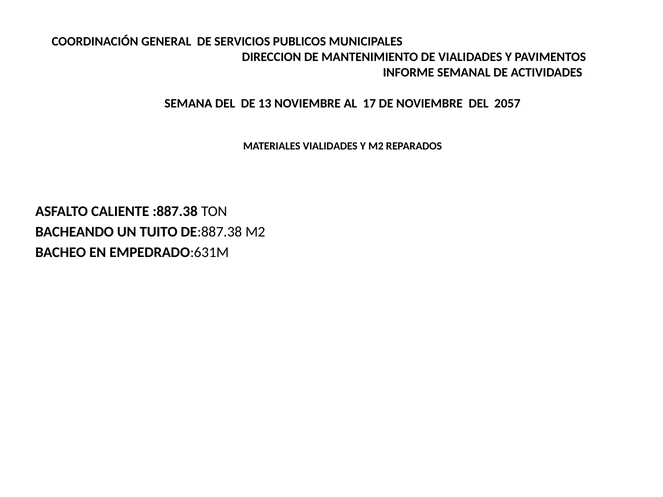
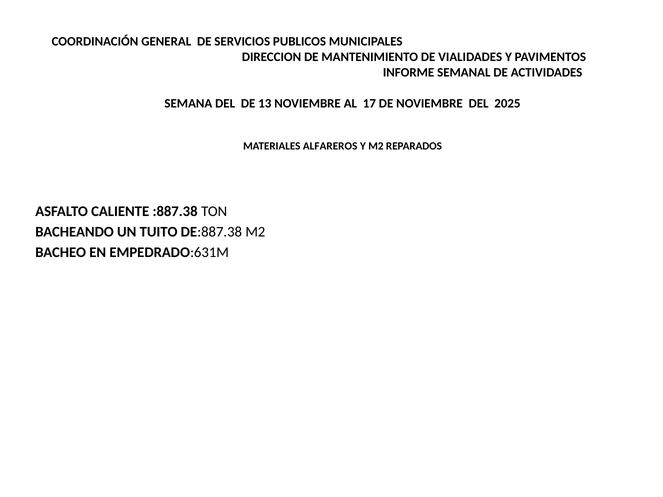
2057: 2057 -> 2025 (507, 103)
MATERIALES VIALIDADES: VIALIDADES -> ALFAREROS (330, 146)
